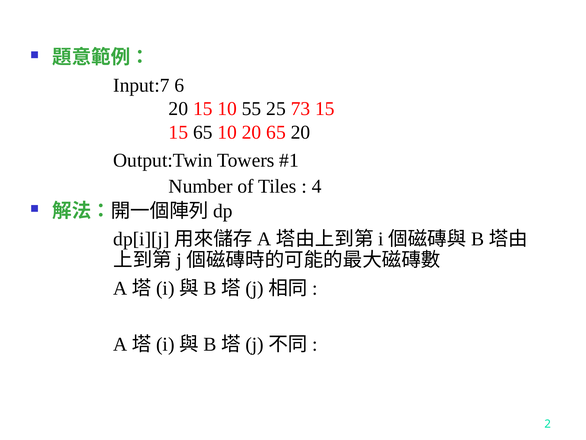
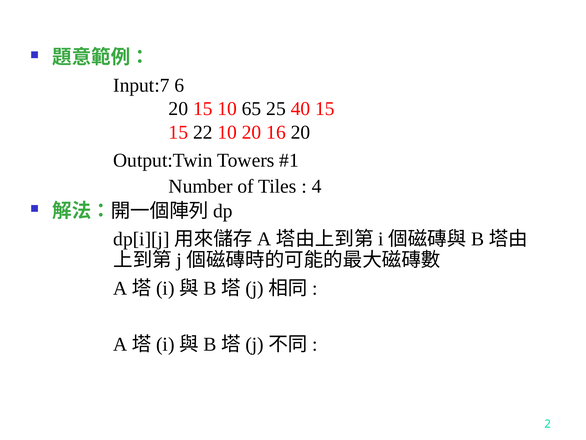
55: 55 -> 65 (252, 109)
73: 73 -> 40 (300, 109)
15 65: 65 -> 22 (203, 132)
20 65: 65 -> 16 (276, 132)
